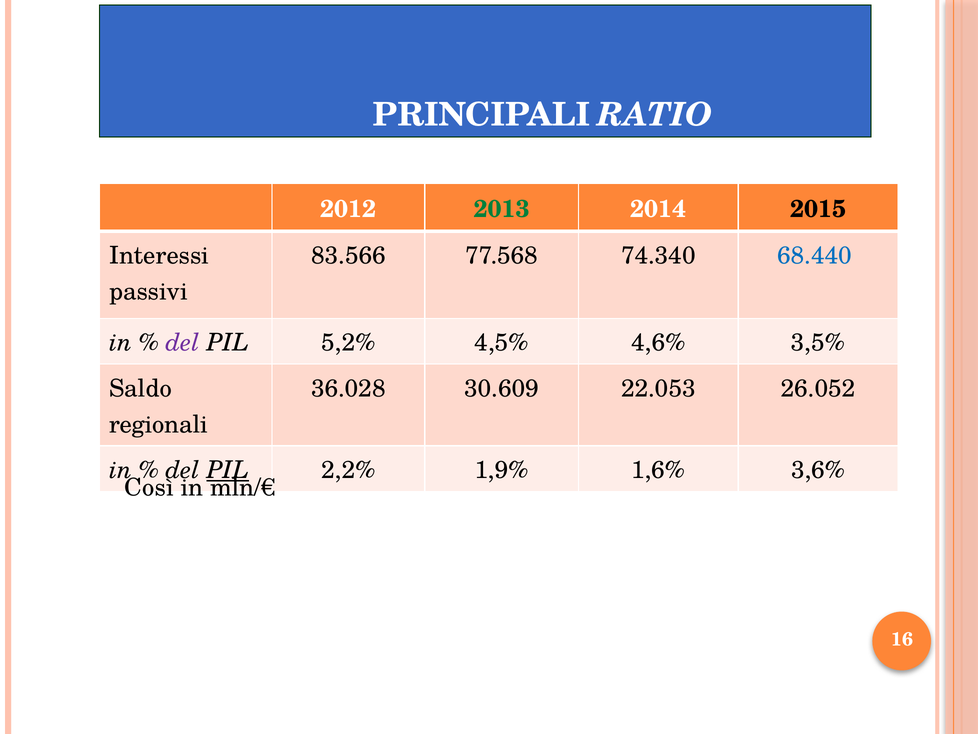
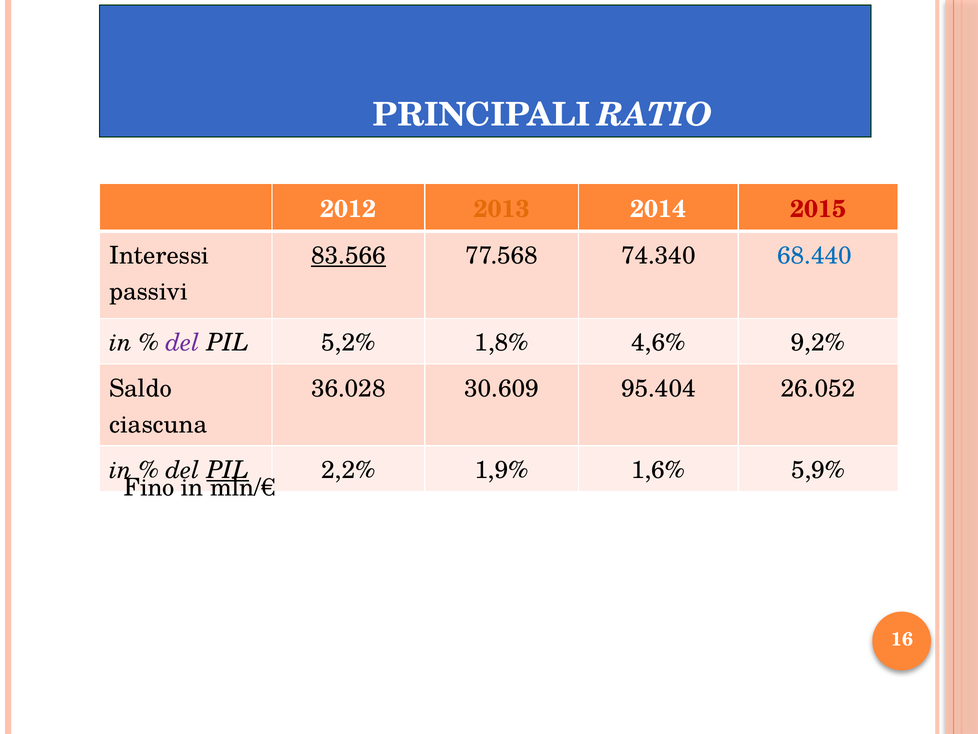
2013 colour: green -> orange (502, 209)
2015 colour: black -> red (818, 209)
83.566 underline: none -> present (348, 256)
4,5%: 4,5% -> 1,8% (502, 343)
3,5%: 3,5% -> 9,2% (818, 343)
22.053: 22.053 -> 95.404 (658, 388)
regionali: regionali -> ciascuna (158, 424)
3,6%: 3,6% -> 5,9% (818, 470)
Così: Così -> Fino (149, 487)
